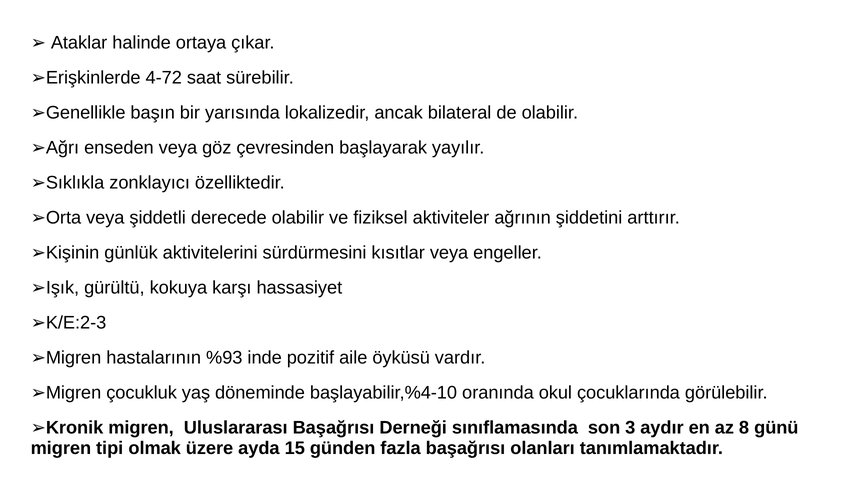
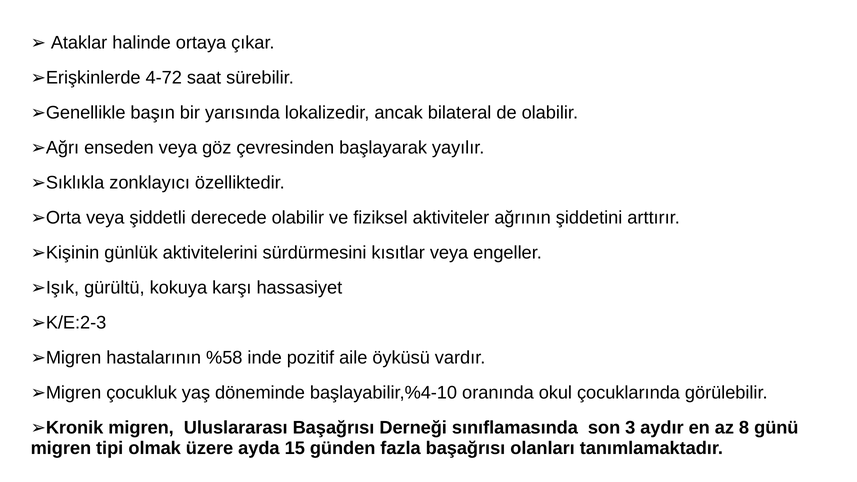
%93: %93 -> %58 (224, 358)
